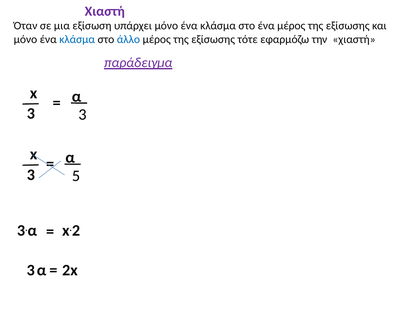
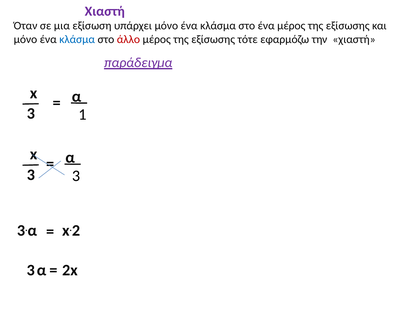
άλλο colour: blue -> red (128, 40)
3 3: 3 -> 1 (82, 115)
3 5: 5 -> 3 (76, 176)
